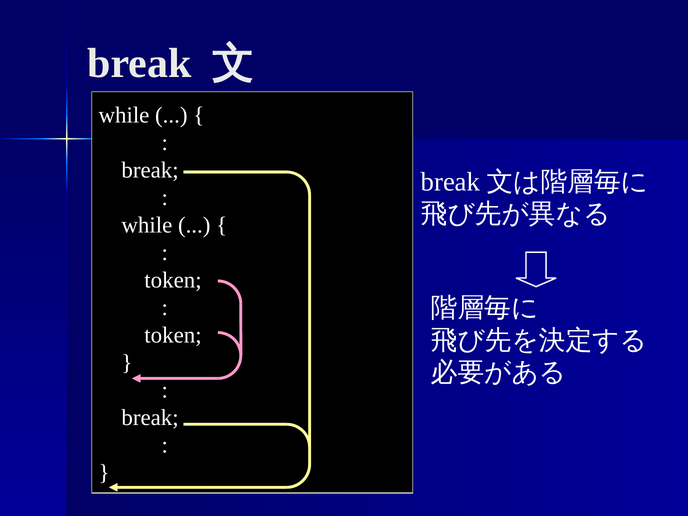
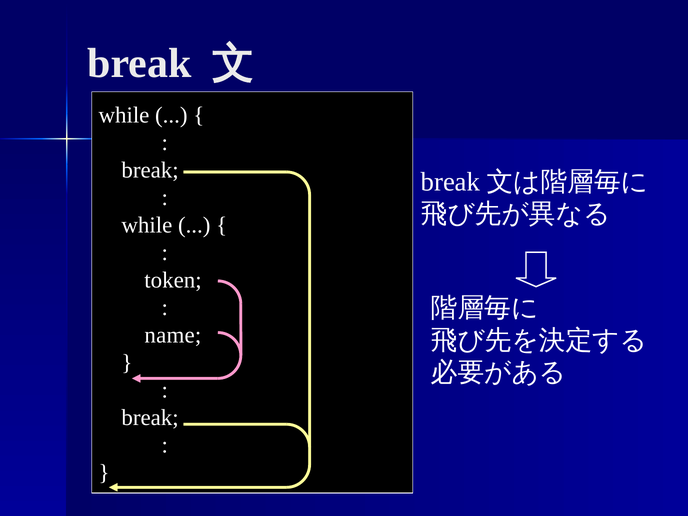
token: token -> name (173, 335)
